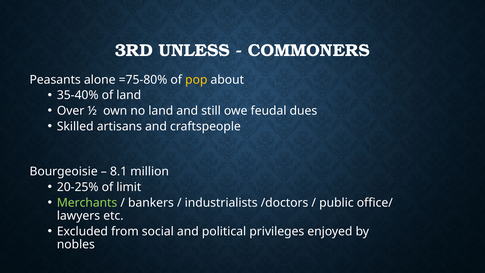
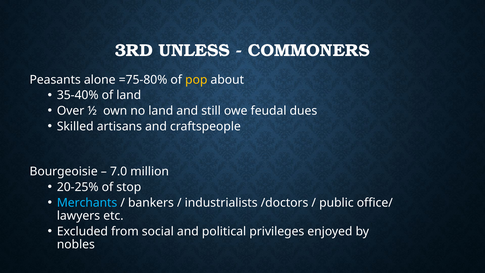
8.1: 8.1 -> 7.0 (119, 172)
limit: limit -> stop (129, 187)
Merchants colour: light green -> light blue (87, 203)
